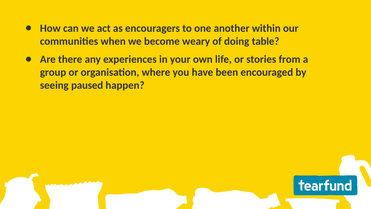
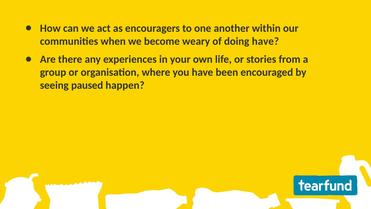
doing table: table -> have (265, 41)
